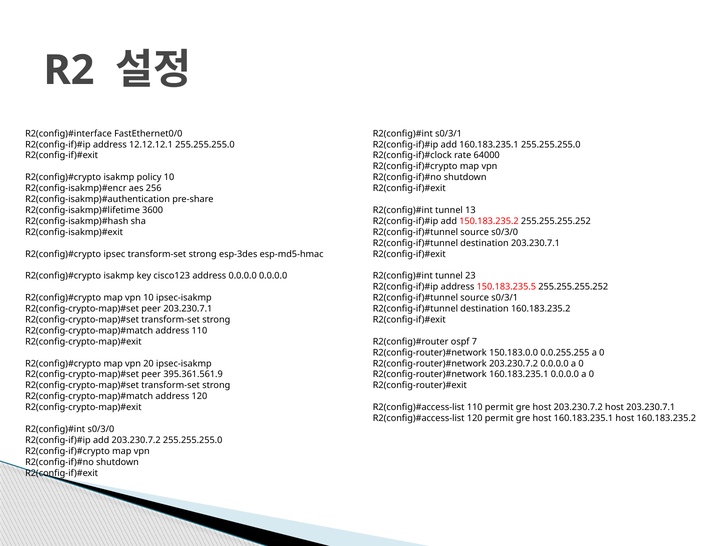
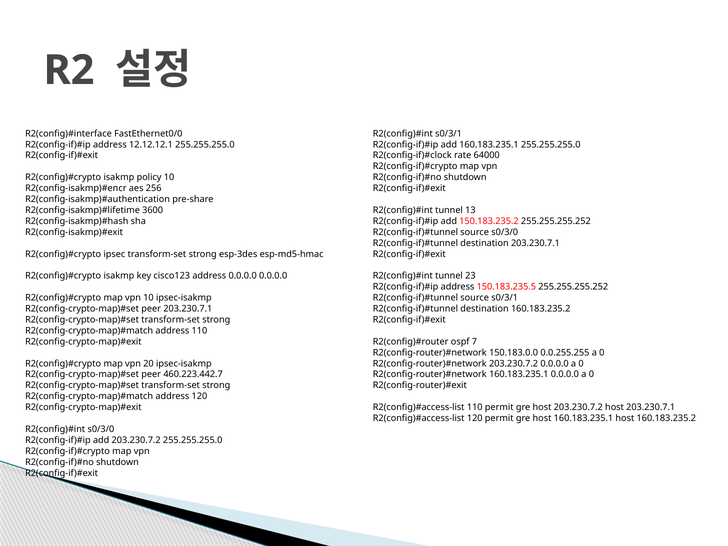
395.361.561.9: 395.361.561.9 -> 460.223.442.7 (193, 374)
